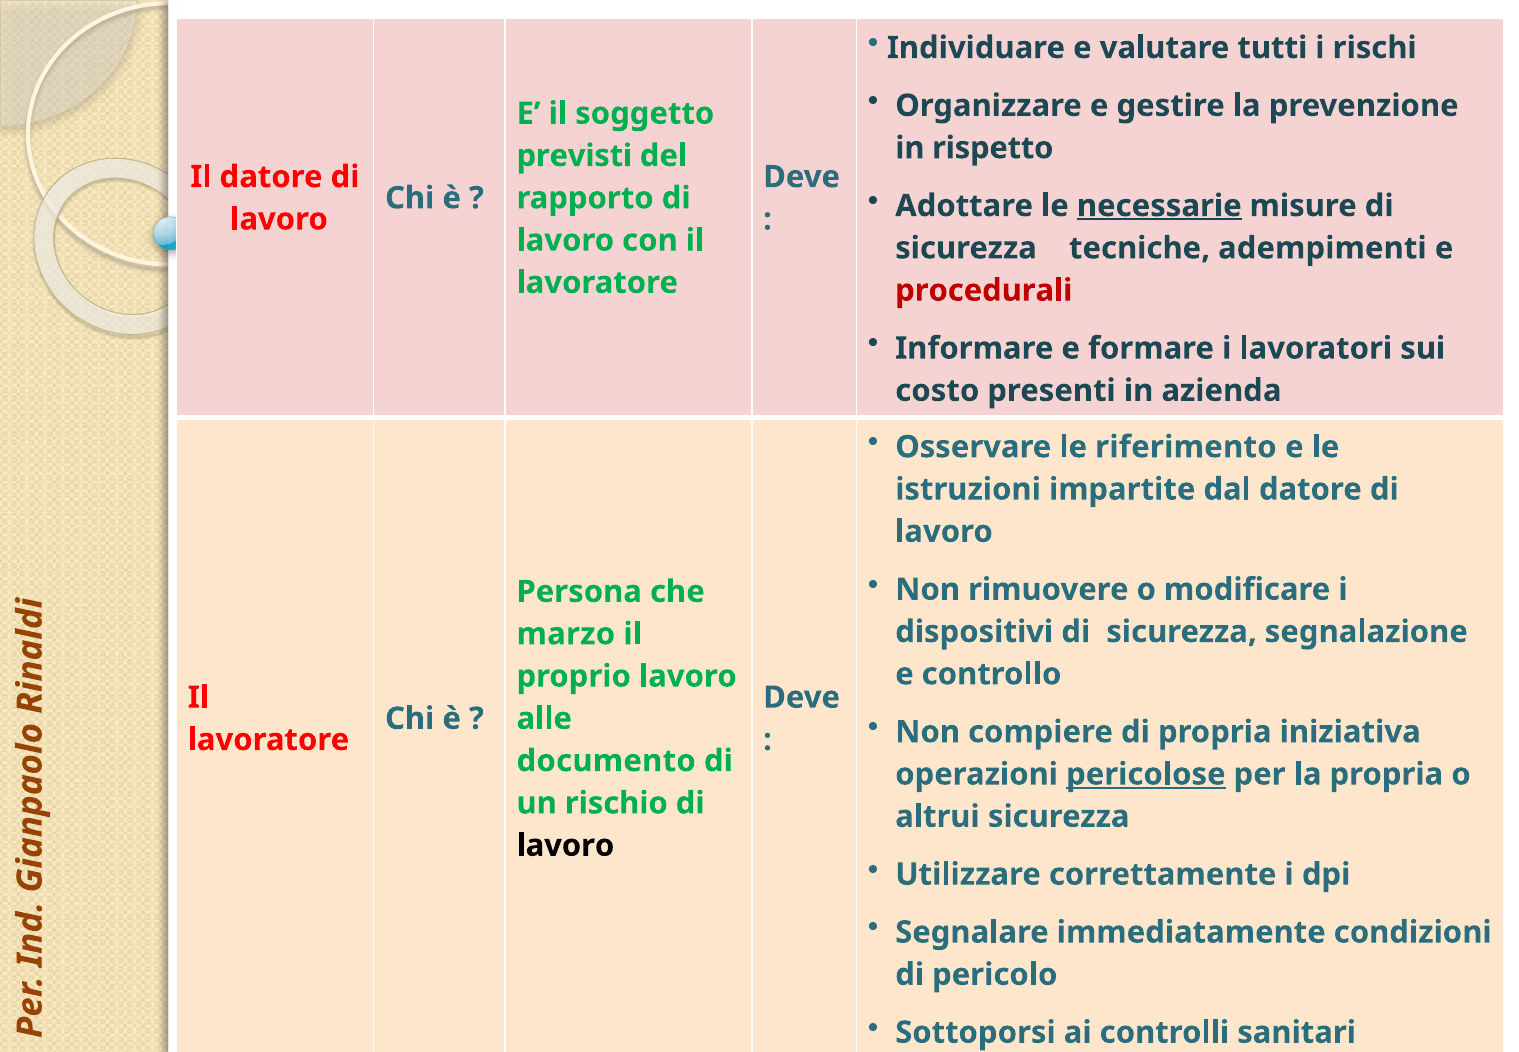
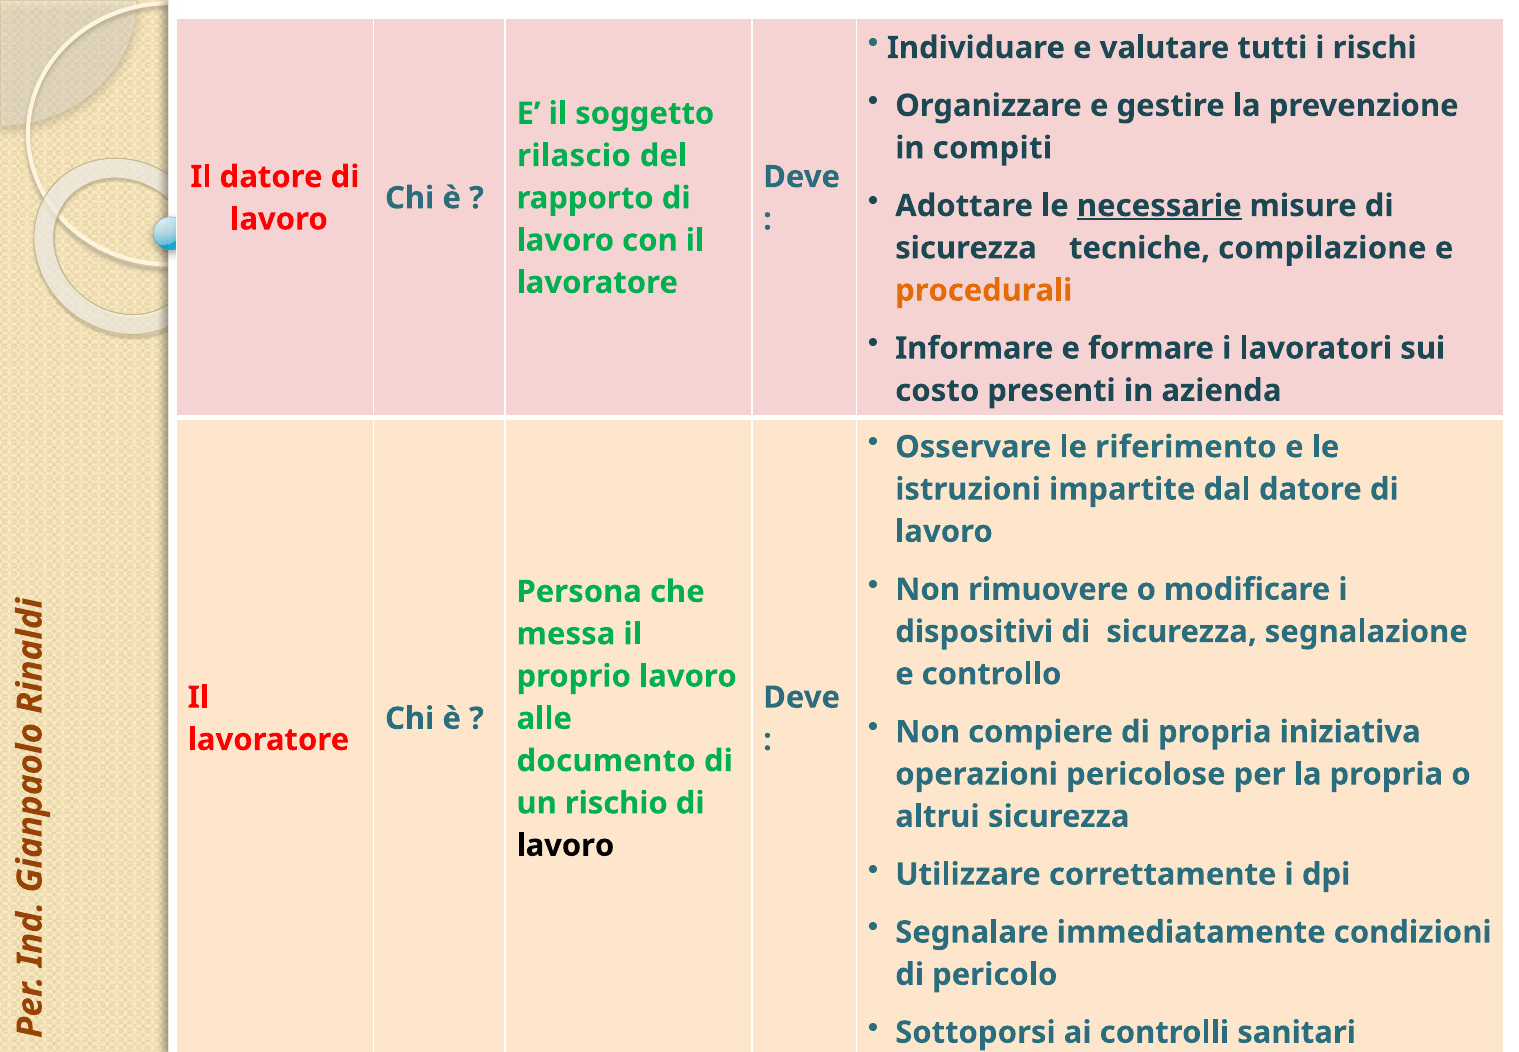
rispetto: rispetto -> compiti (992, 148)
previsti: previsti -> rilascio (574, 156)
adempimenti: adempimenti -> compilazione (1322, 248)
procedurali colour: red -> orange (984, 290)
marzo: marzo -> messa (566, 634)
pericolose underline: present -> none (1146, 774)
